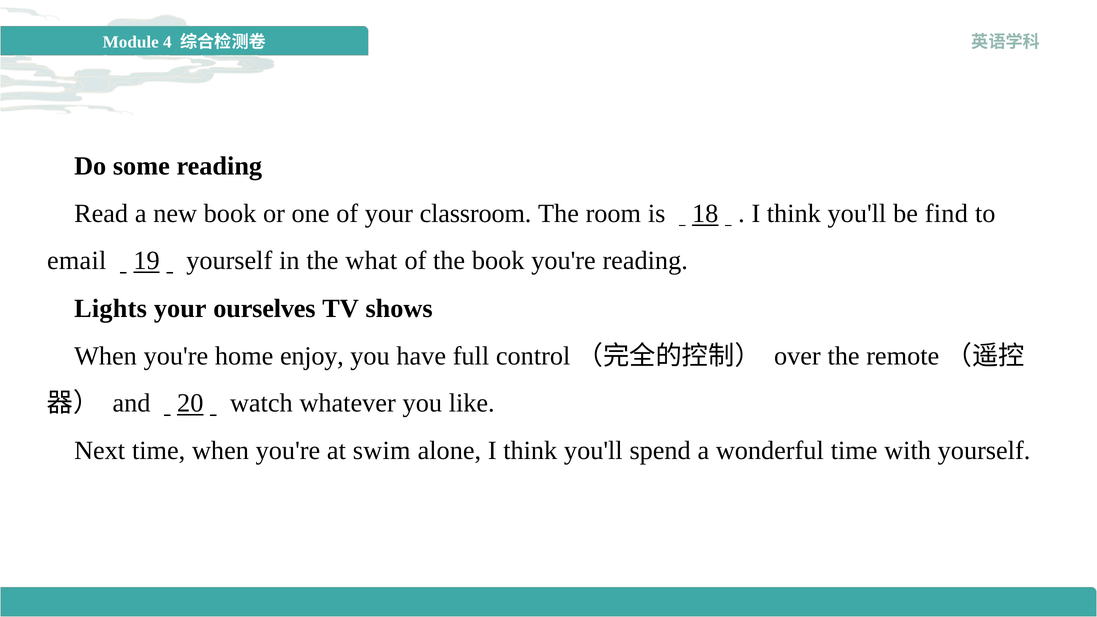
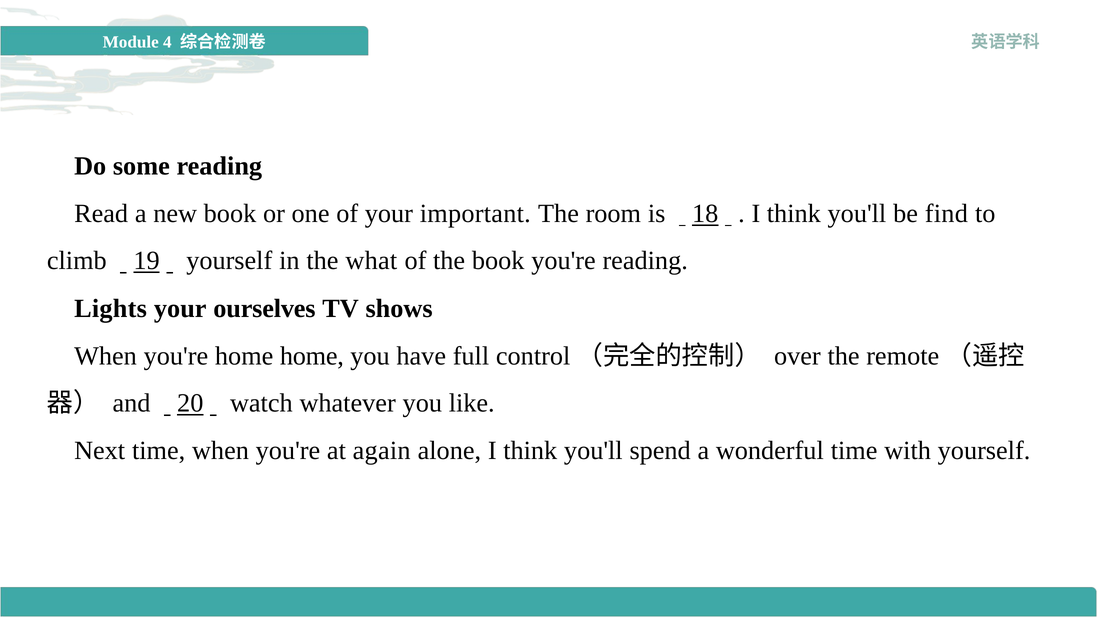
classroom: classroom -> important (475, 214)
email: email -> climb (77, 261)
home enjoy: enjoy -> home (312, 356)
swim: swim -> again (382, 450)
